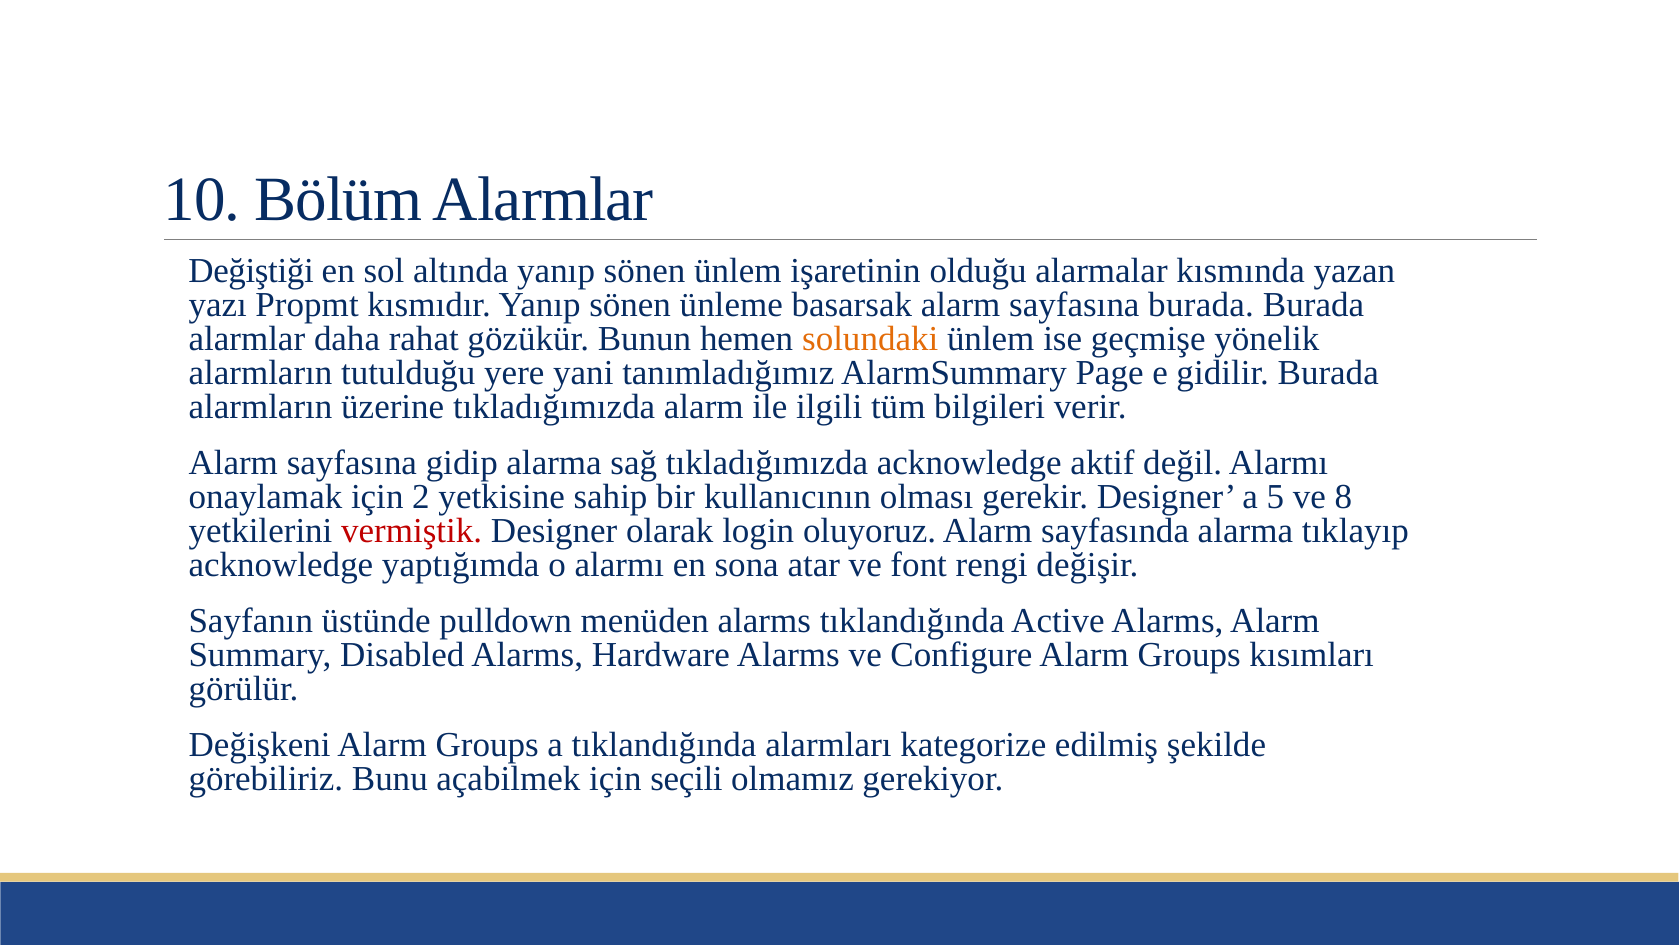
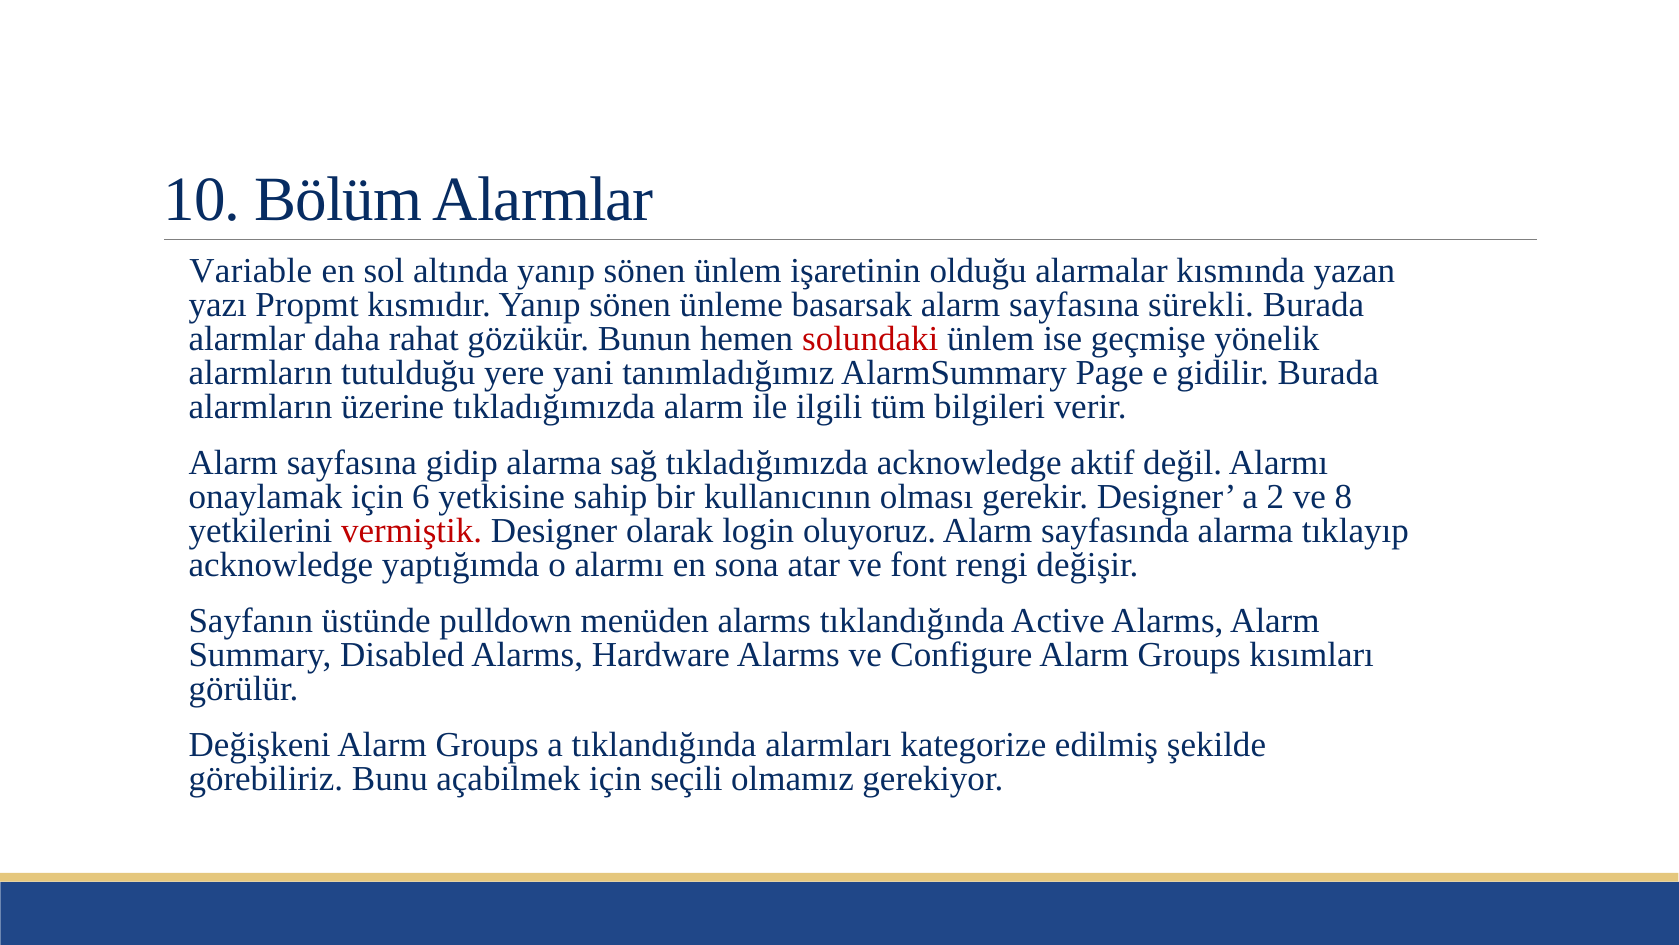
Değiştiği: Değiştiği -> Variable (251, 271)
sayfasına burada: burada -> sürekli (1201, 305)
solundaki colour: orange -> red (870, 339)
2: 2 -> 6 (421, 497)
5: 5 -> 2 (1275, 497)
